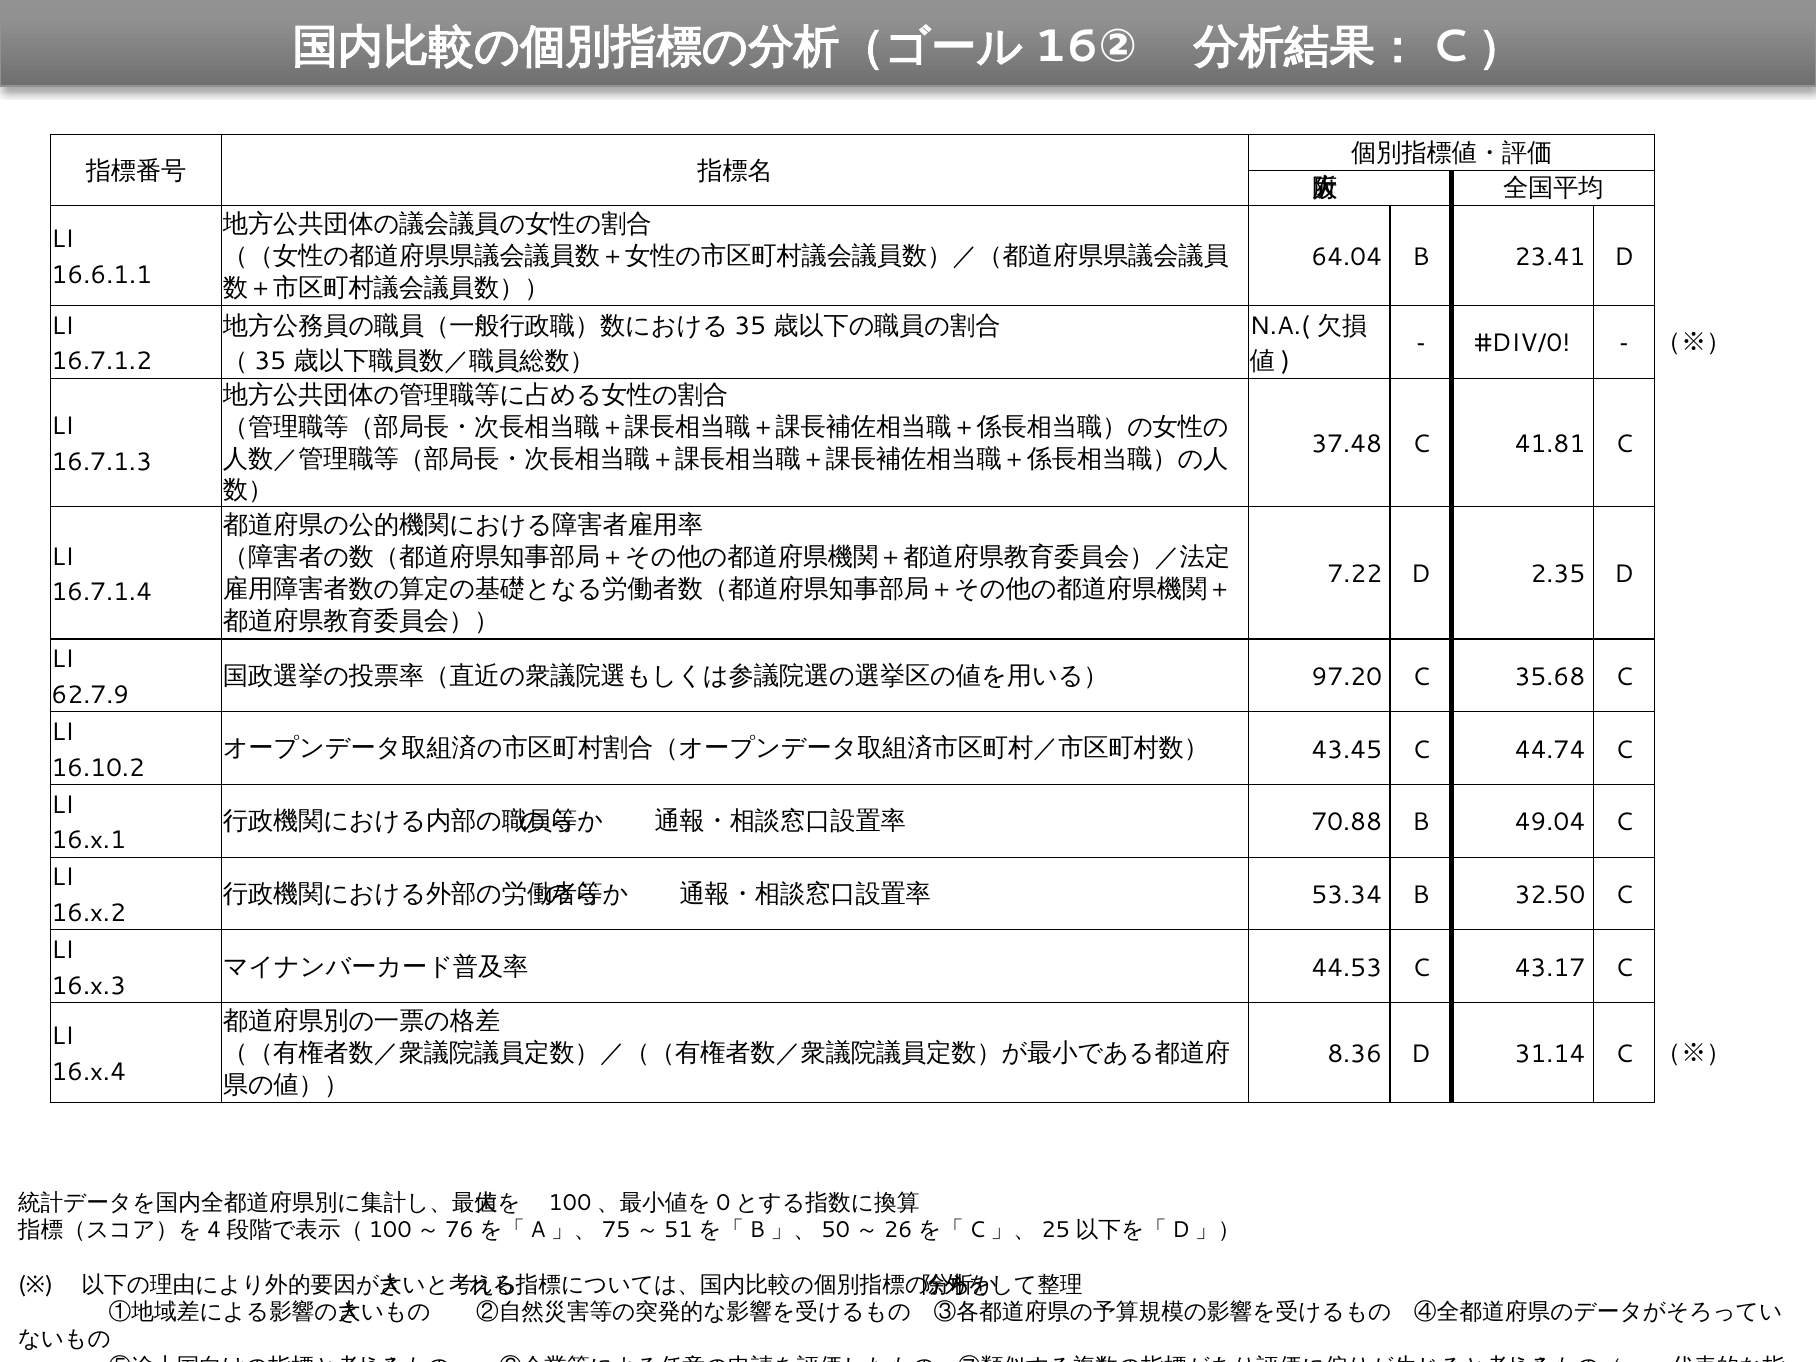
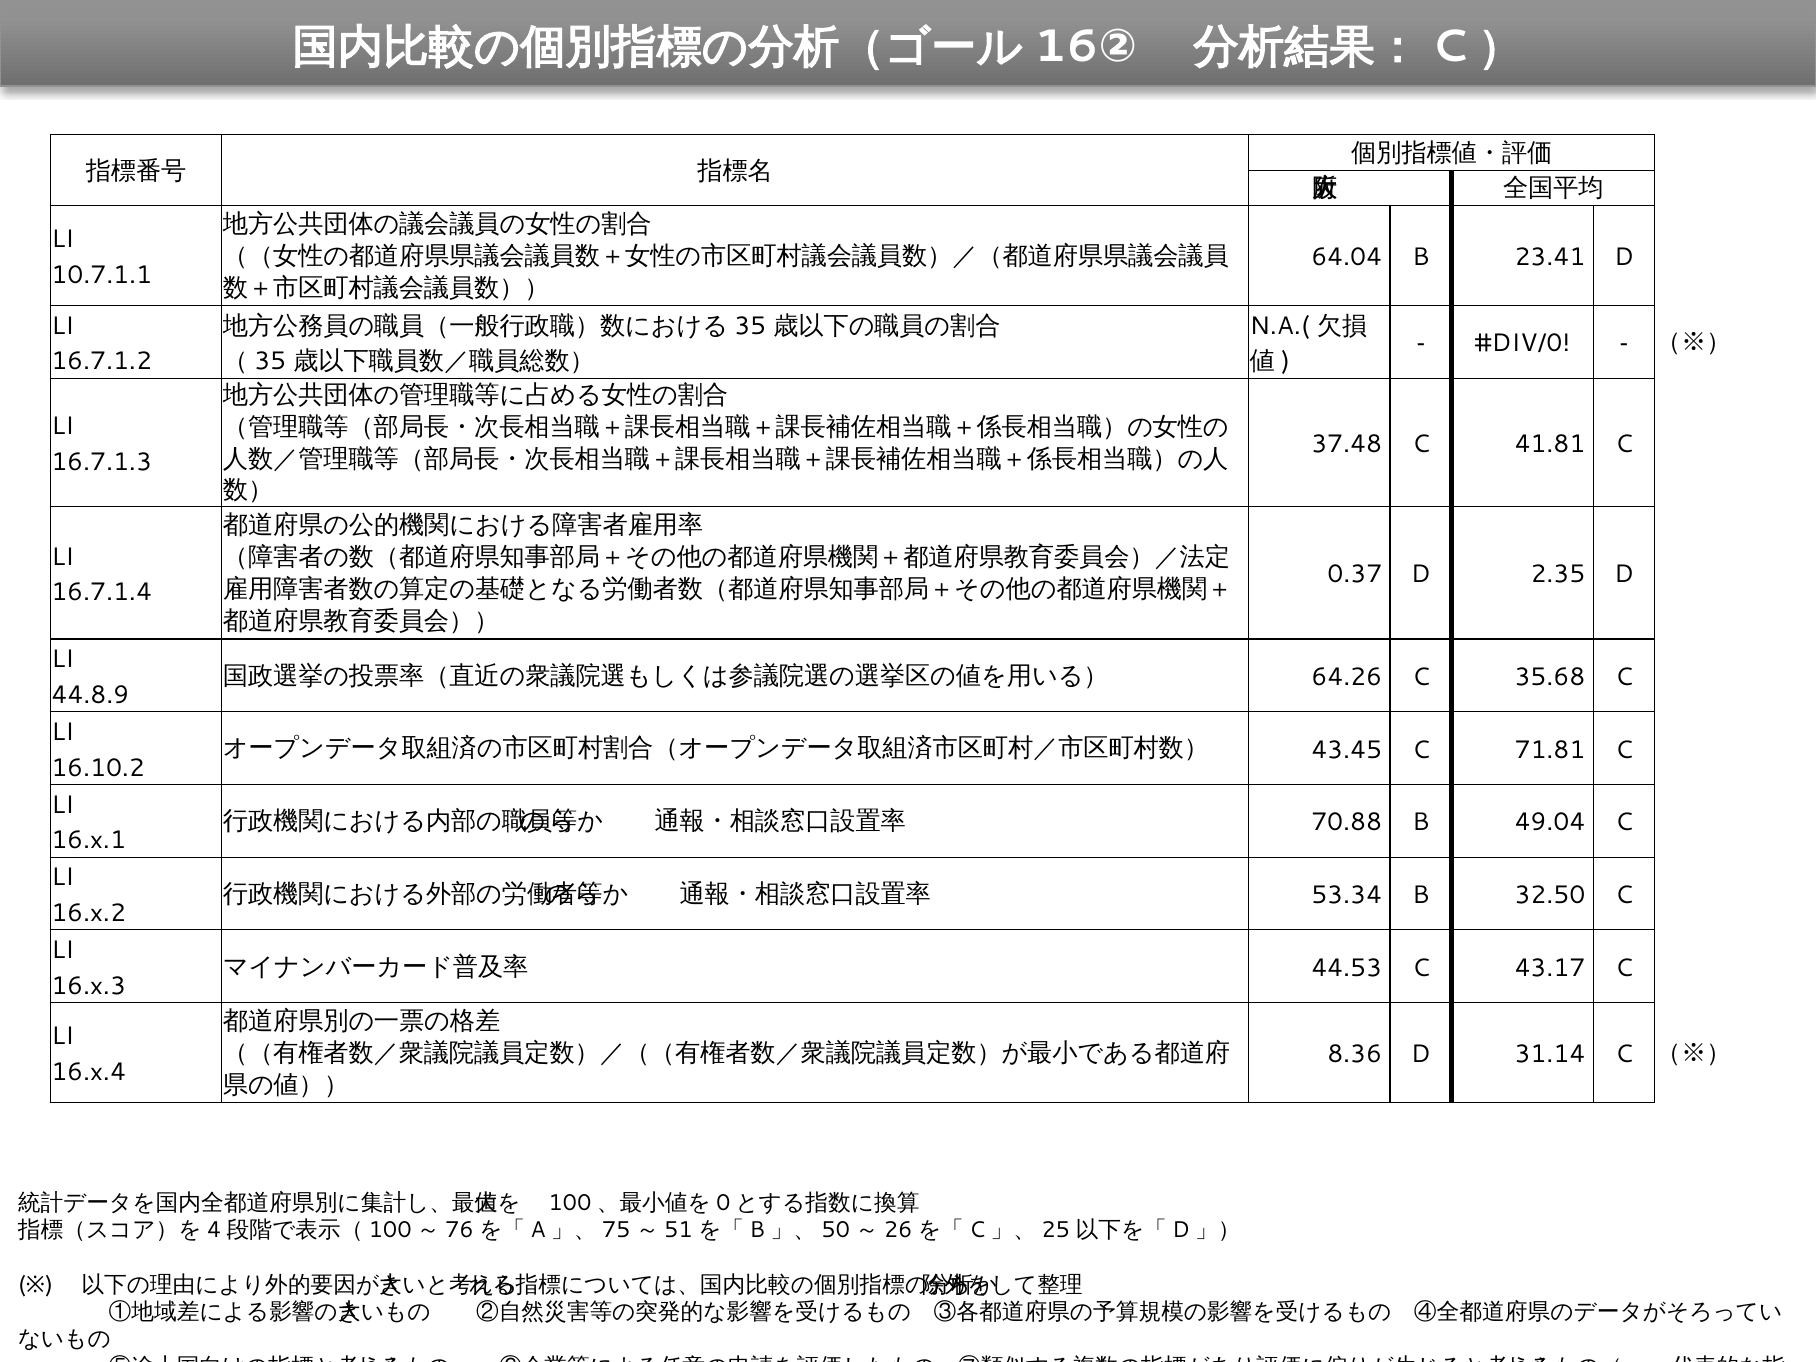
16.6.1.1: 16.6.1.1 -> 10.7.1.1 (102, 275)
7.22: 7.22 -> 0.37 (1355, 575)
97.20: 97.20 -> 64.26 (1347, 677)
62.7.9: 62.7.9 -> 44.8.9 (90, 695)
44.74: 44.74 -> 71.81 (1550, 750)
